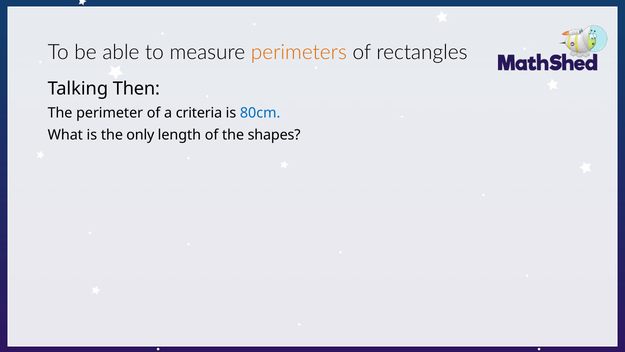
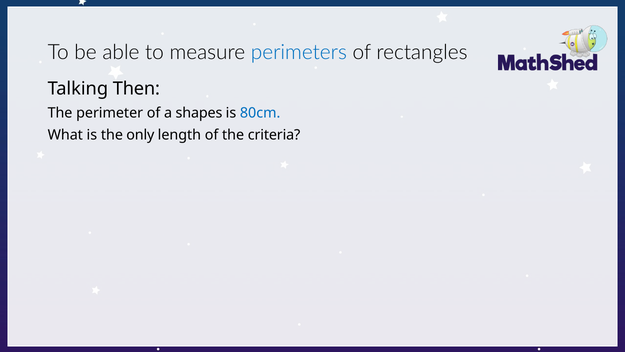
perimeters colour: orange -> blue (299, 53)
criteria: criteria -> shapes (199, 113)
shapes: shapes -> criteria (274, 135)
